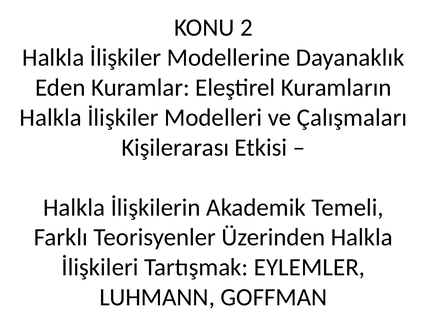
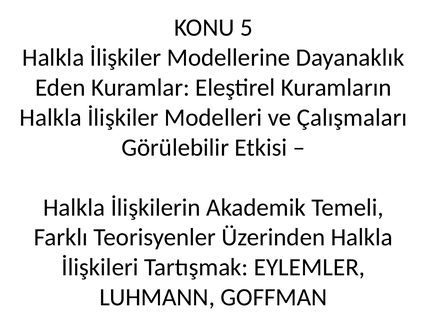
2: 2 -> 5 (246, 28)
Kişilerarası: Kişilerarası -> Görülebilir (175, 147)
